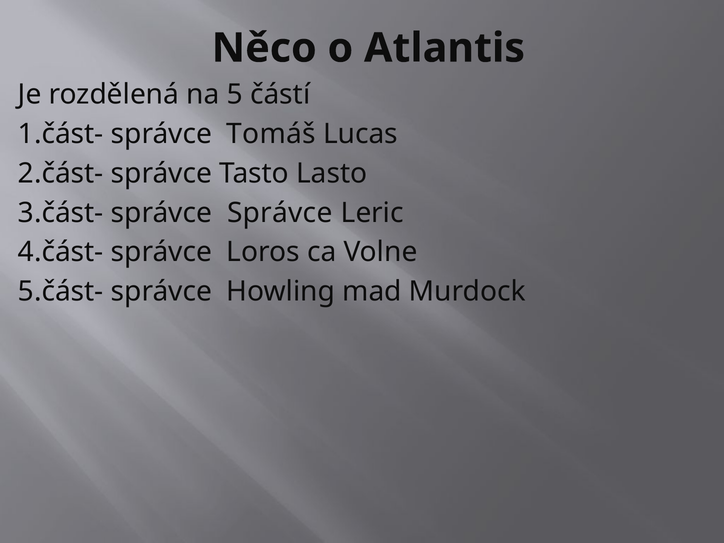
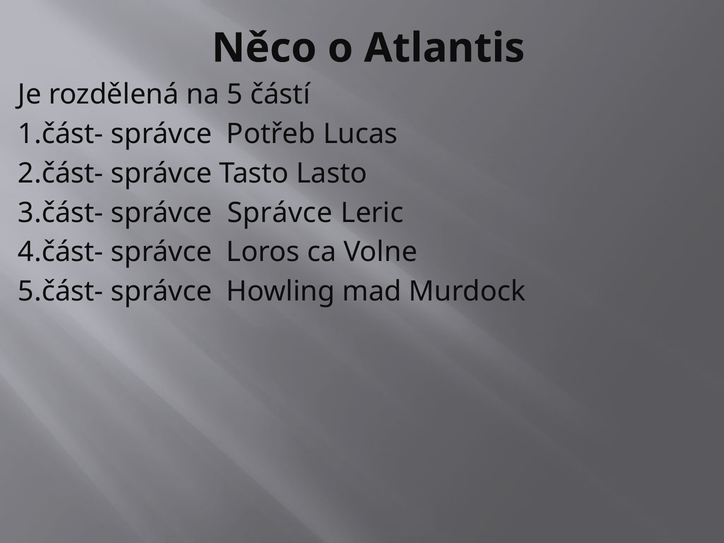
Tomáš: Tomáš -> Potřeb (271, 134)
